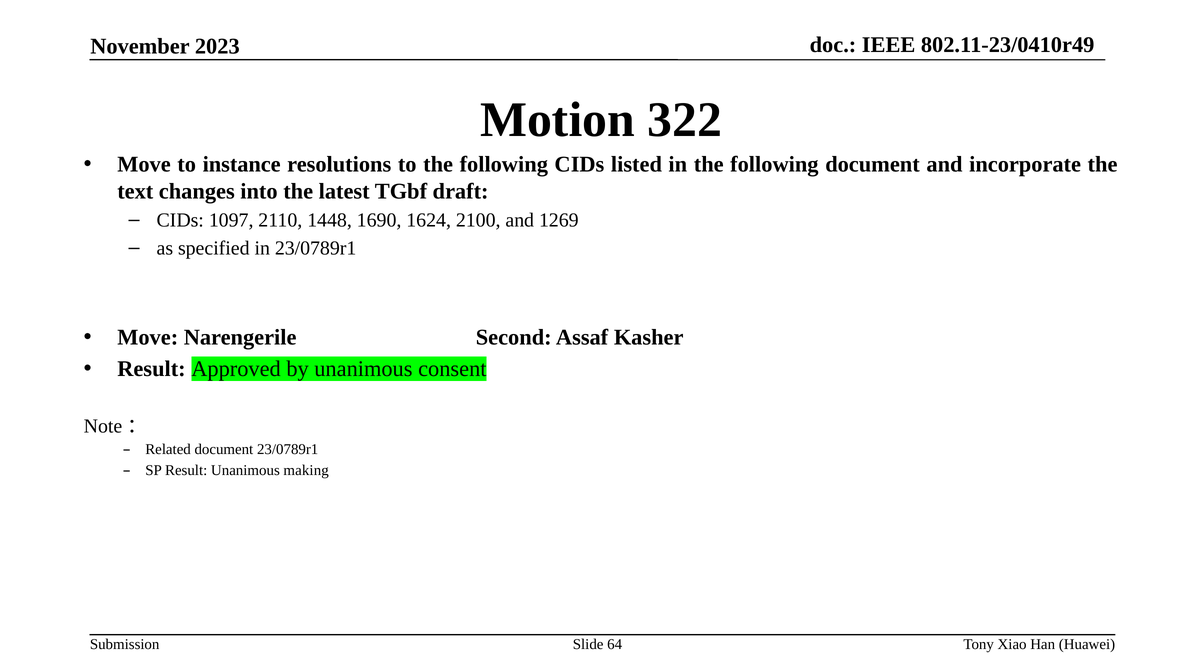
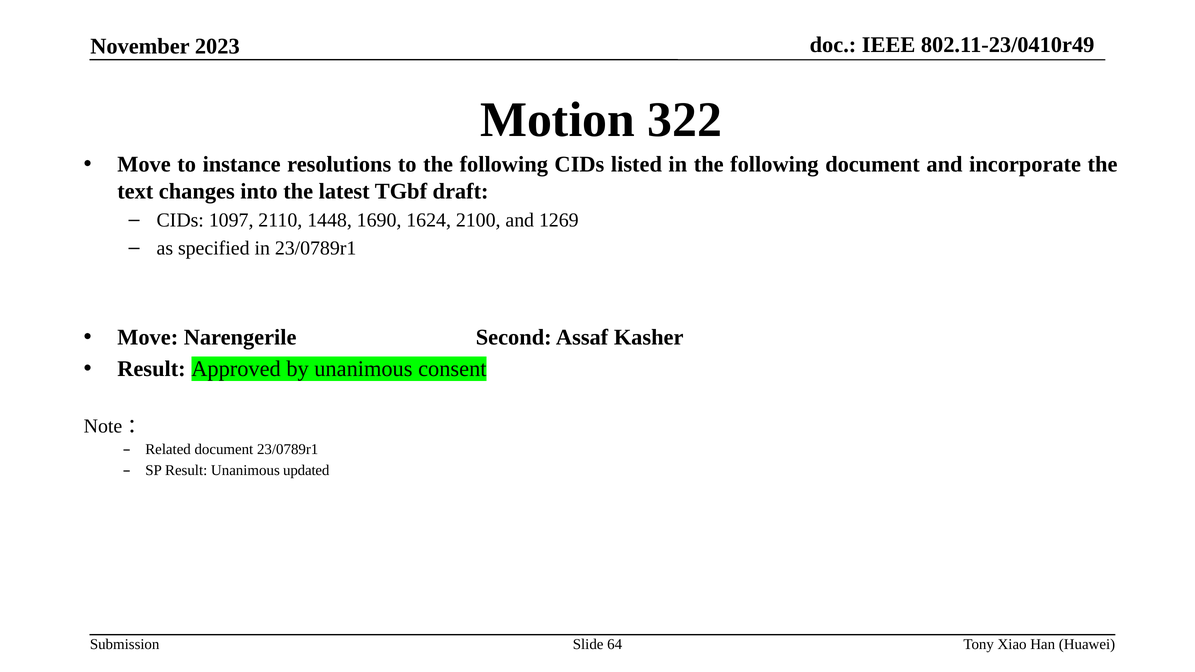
making: making -> updated (306, 471)
